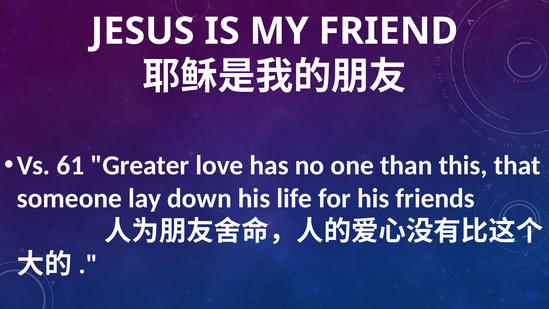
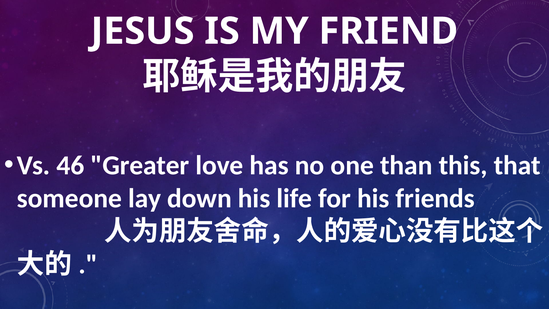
61: 61 -> 46 (70, 165)
